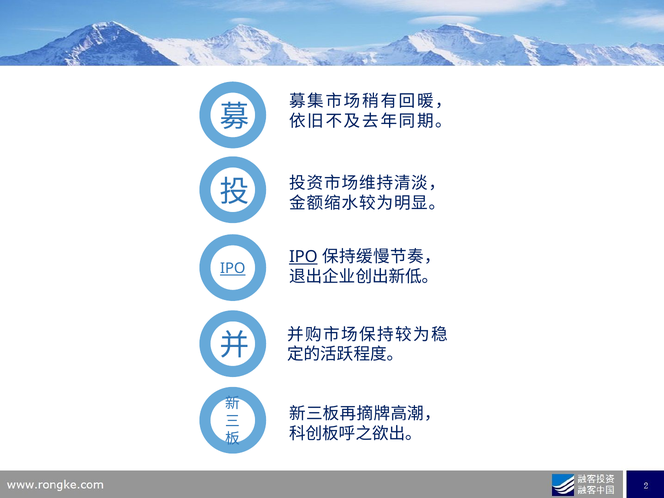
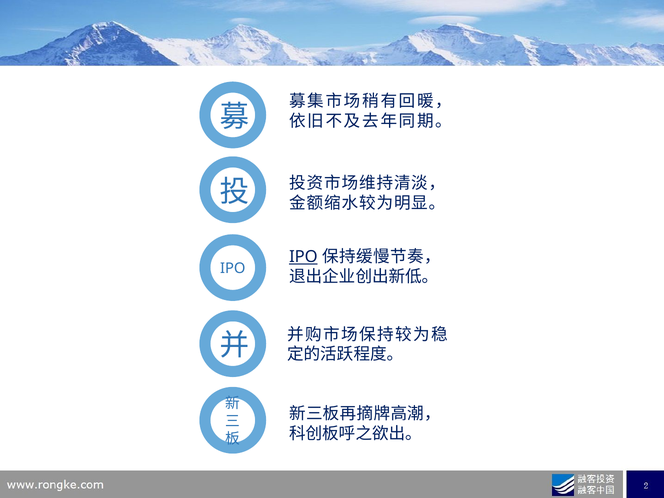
IPO underline: present -> none (233, 269)
